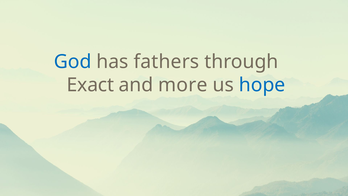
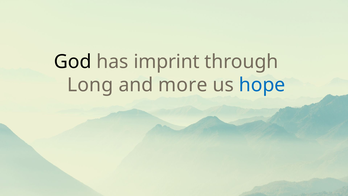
God colour: blue -> black (73, 62)
fathers: fathers -> imprint (167, 62)
Exact: Exact -> Long (90, 85)
